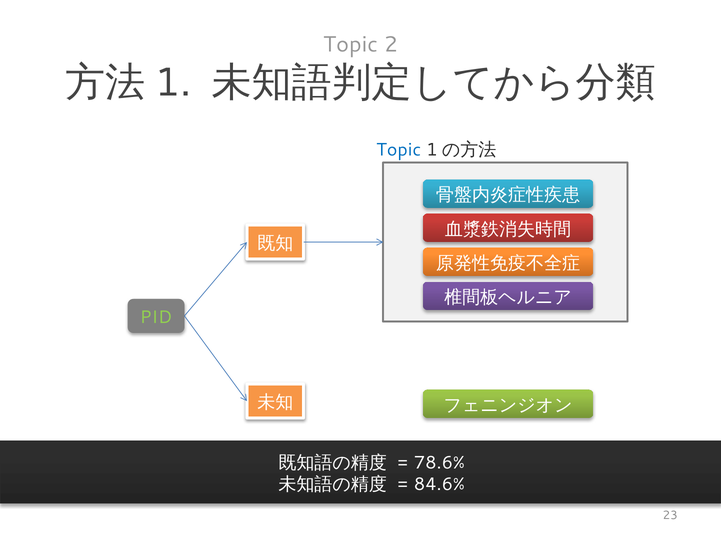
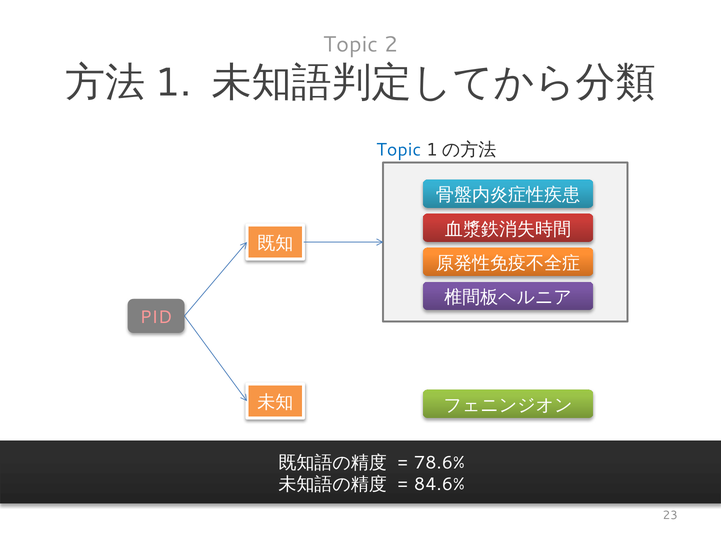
PID colour: light green -> pink (156, 317)
